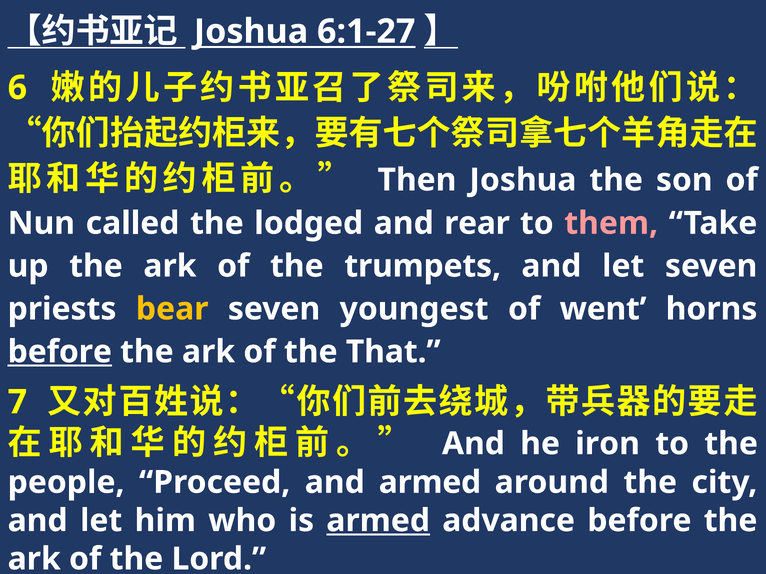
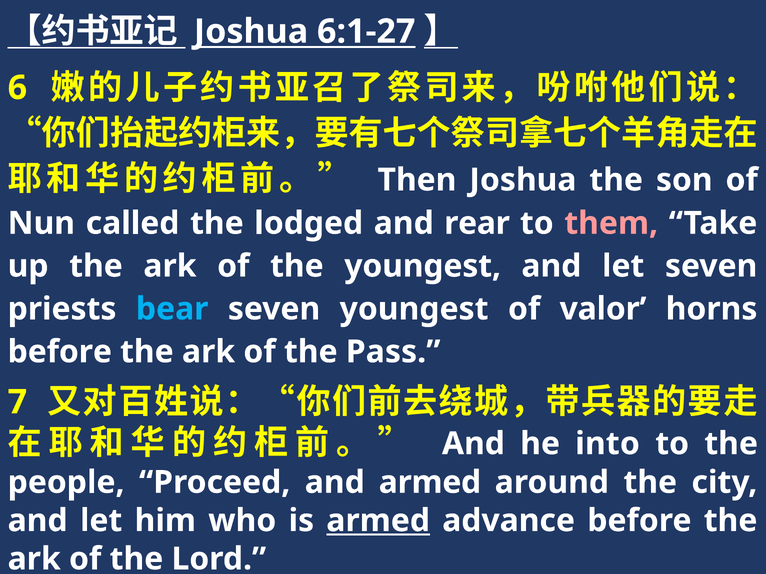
the trumpets: trumpets -> youngest (423, 266)
bear colour: yellow -> light blue (172, 309)
went: went -> valor (603, 309)
before underline: present -> none (60, 352)
That: That -> Pass (393, 352)
iron: iron -> into (608, 444)
